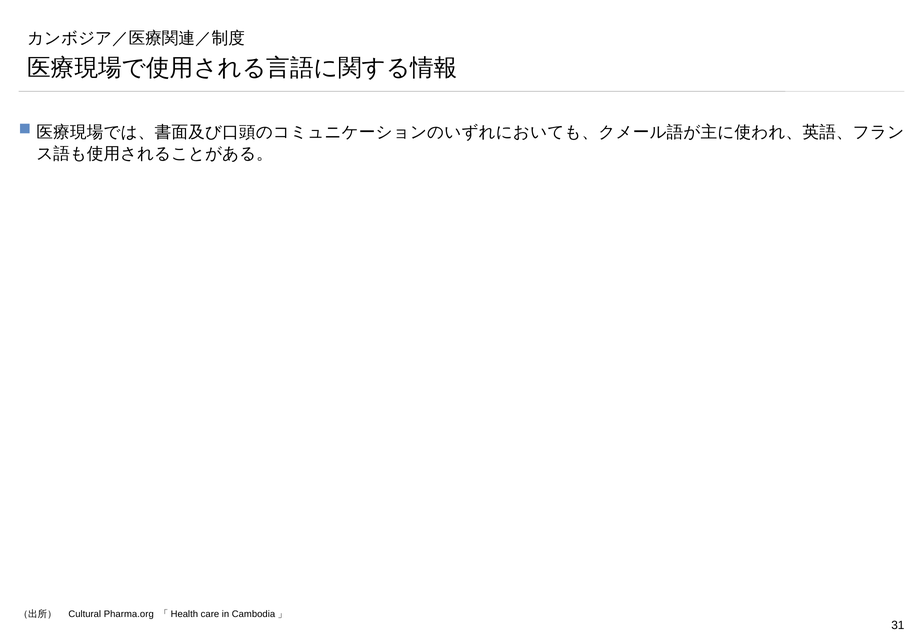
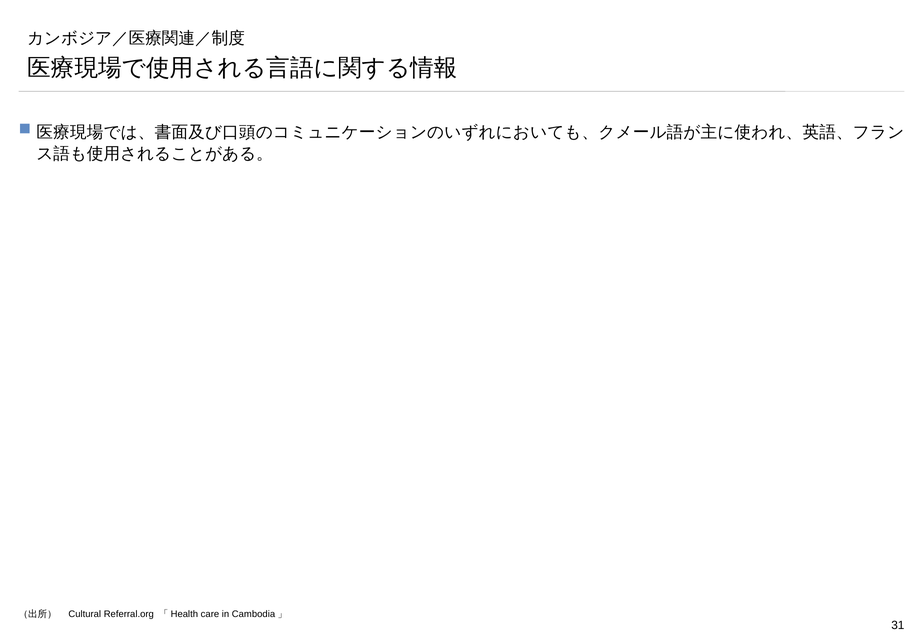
Pharma.org: Pharma.org -> Referral.org (129, 614)
